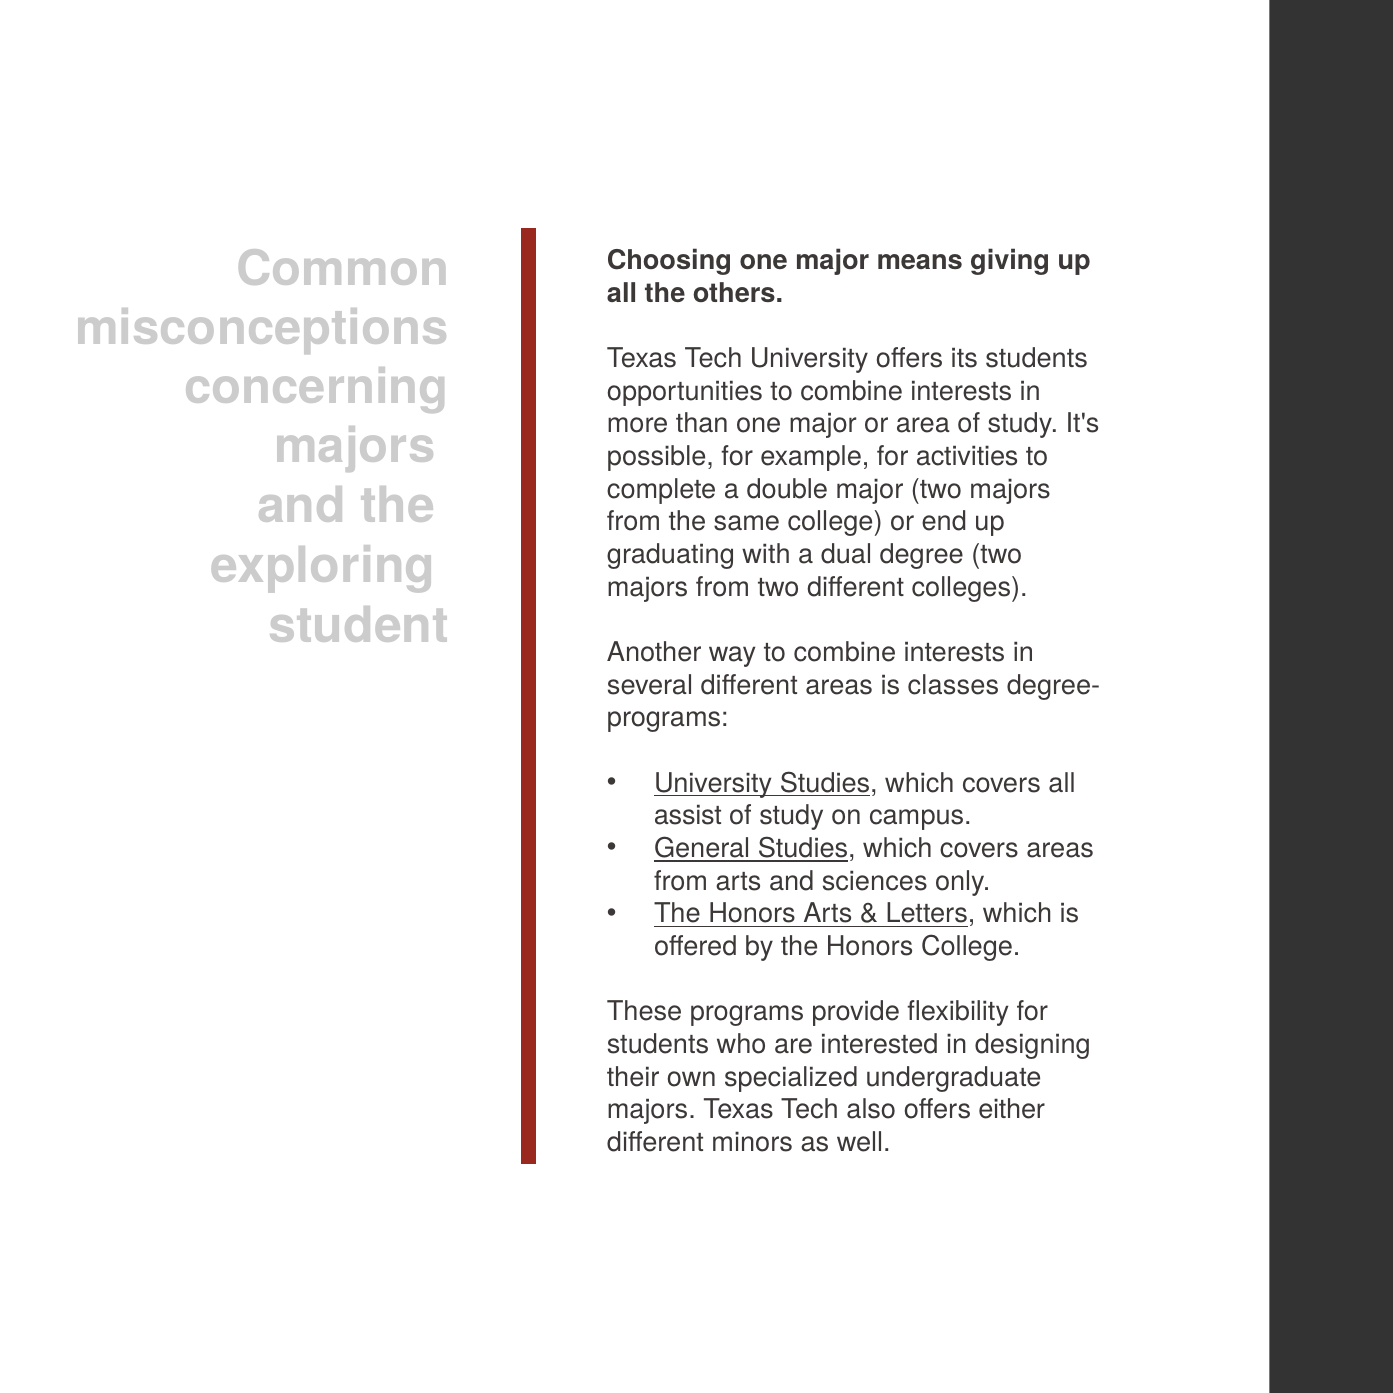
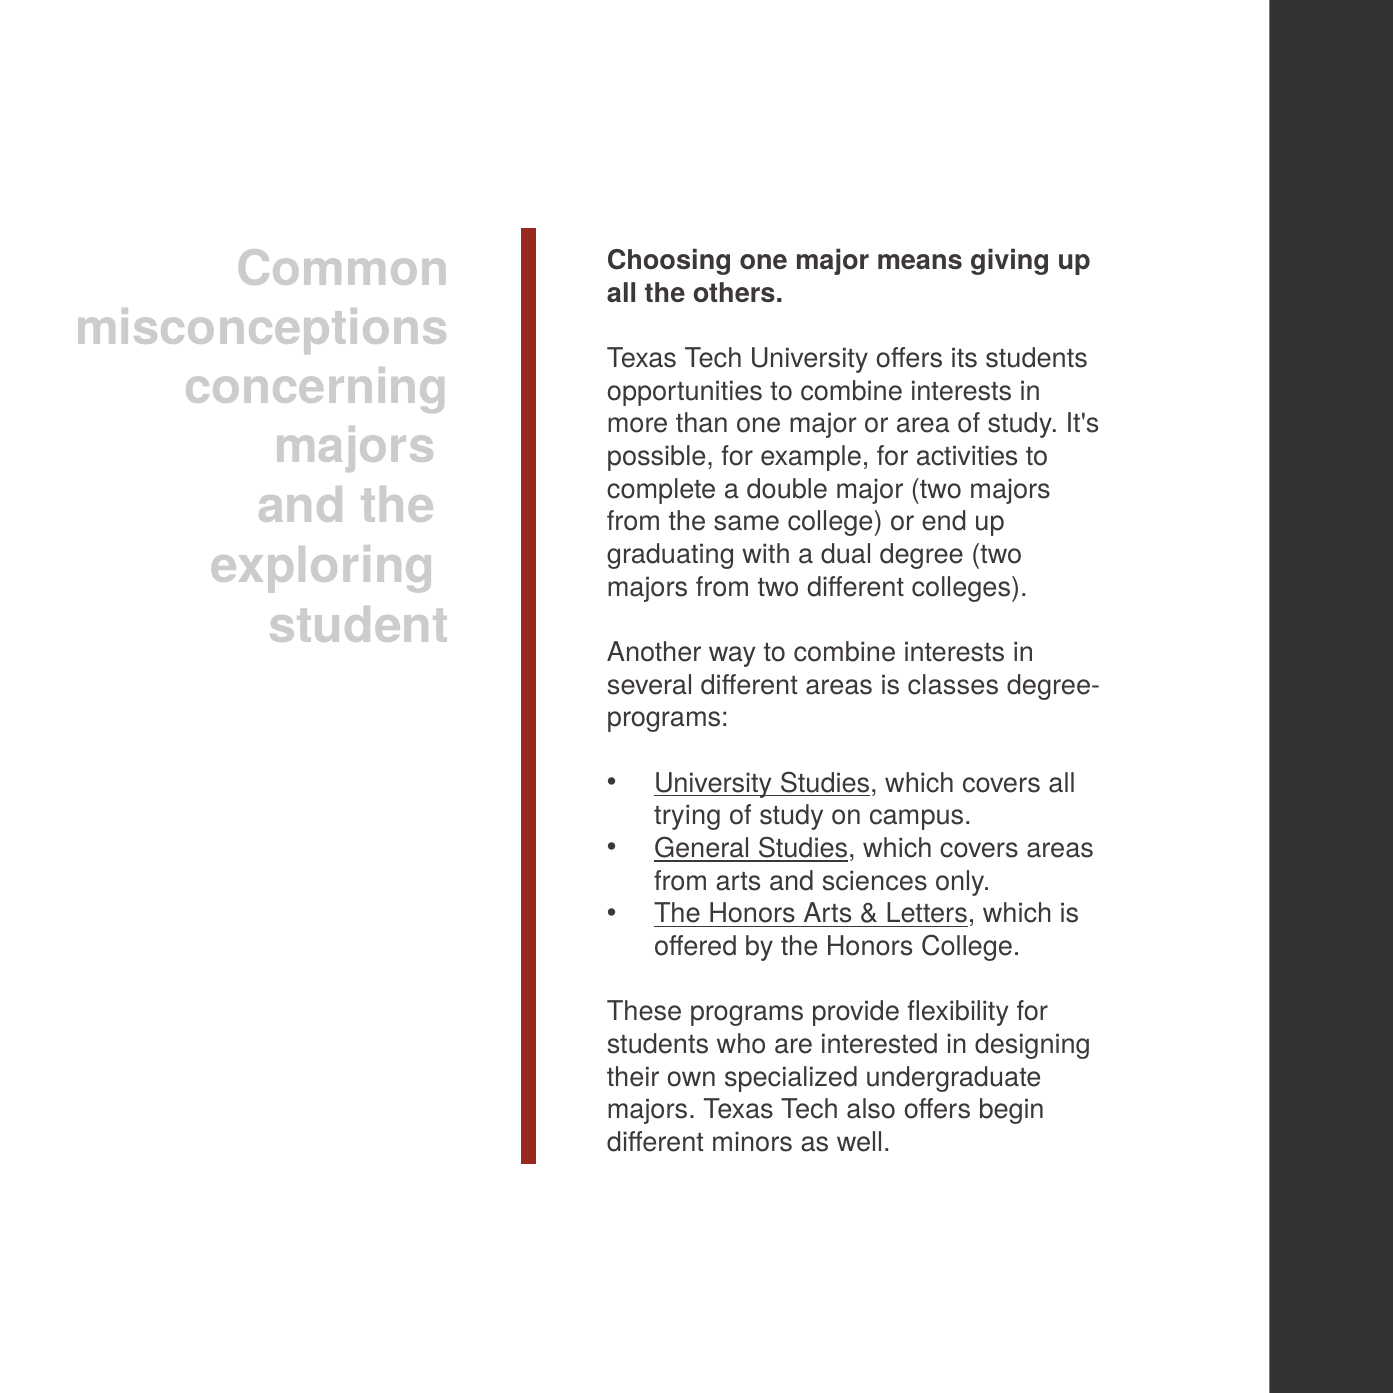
assist: assist -> trying (688, 816)
either: either -> begin (1012, 1110)
